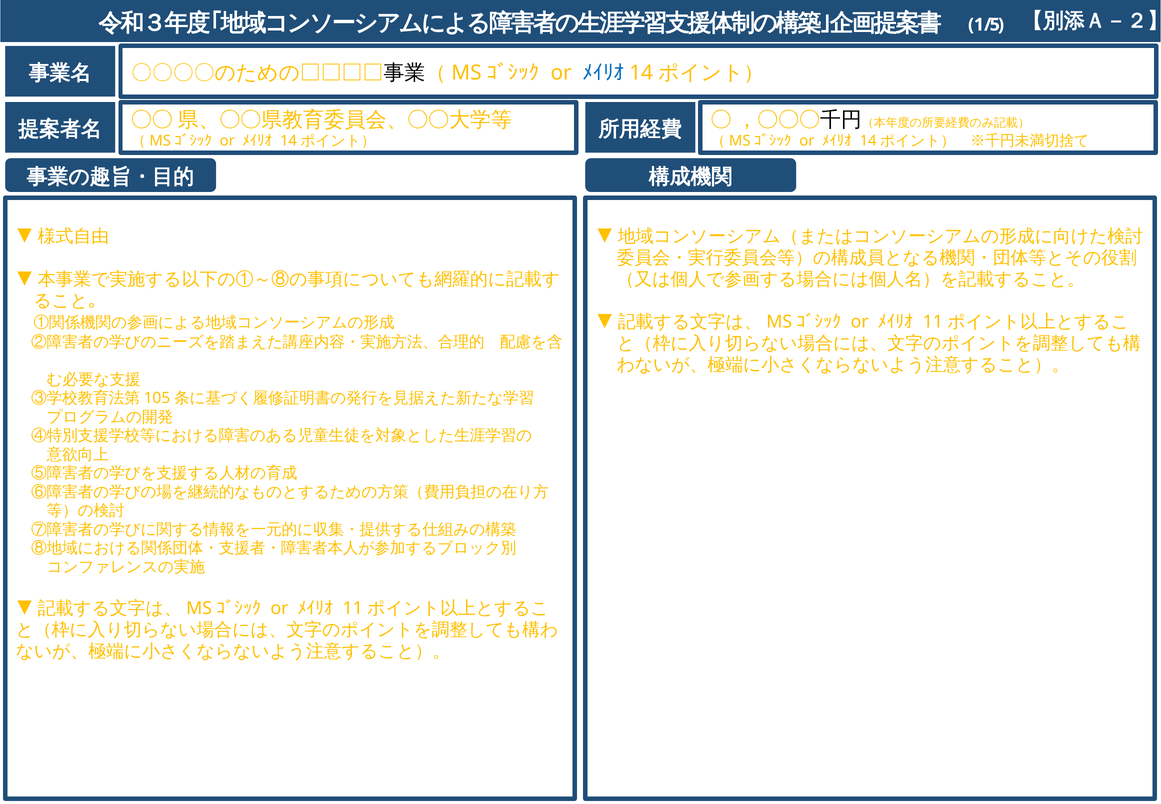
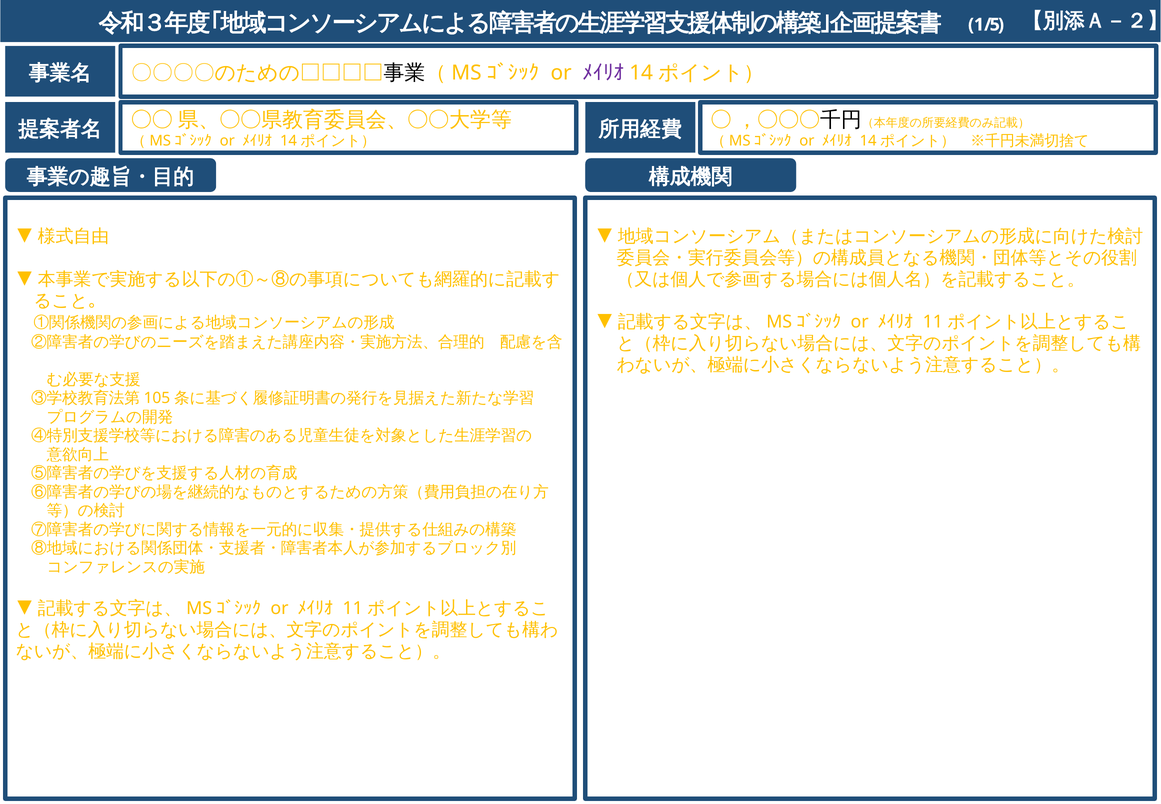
ﾒｲﾘｵ colour: blue -> purple (603, 73)
